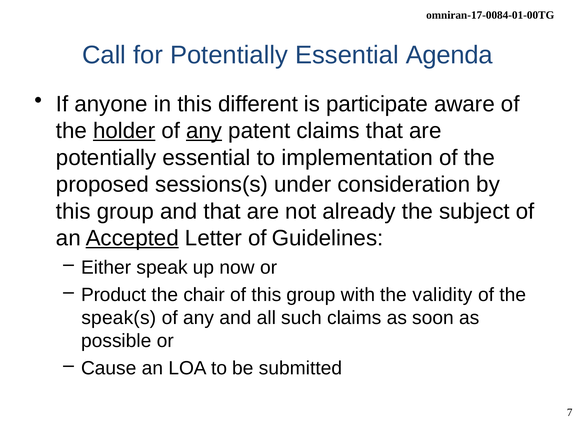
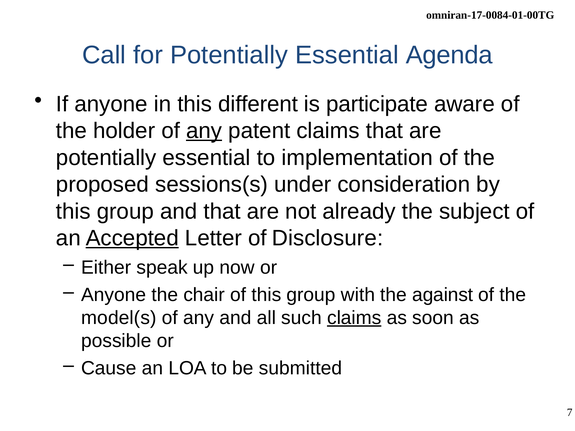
holder underline: present -> none (124, 131)
Guidelines: Guidelines -> Disclosure (328, 238)
Product: Product -> Anyone (114, 295)
validity: validity -> against (443, 295)
speak(s: speak(s -> model(s (119, 318)
claims underline: none -> present (354, 318)
